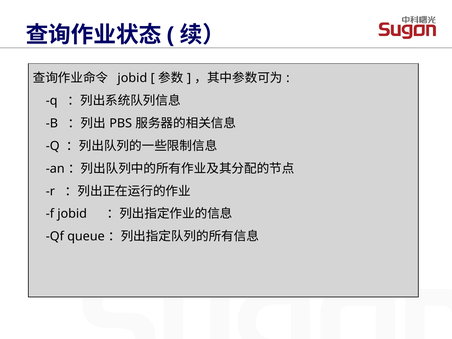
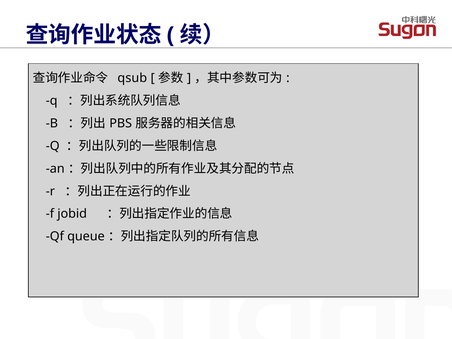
jobid: jobid -> qsub (132, 78)
